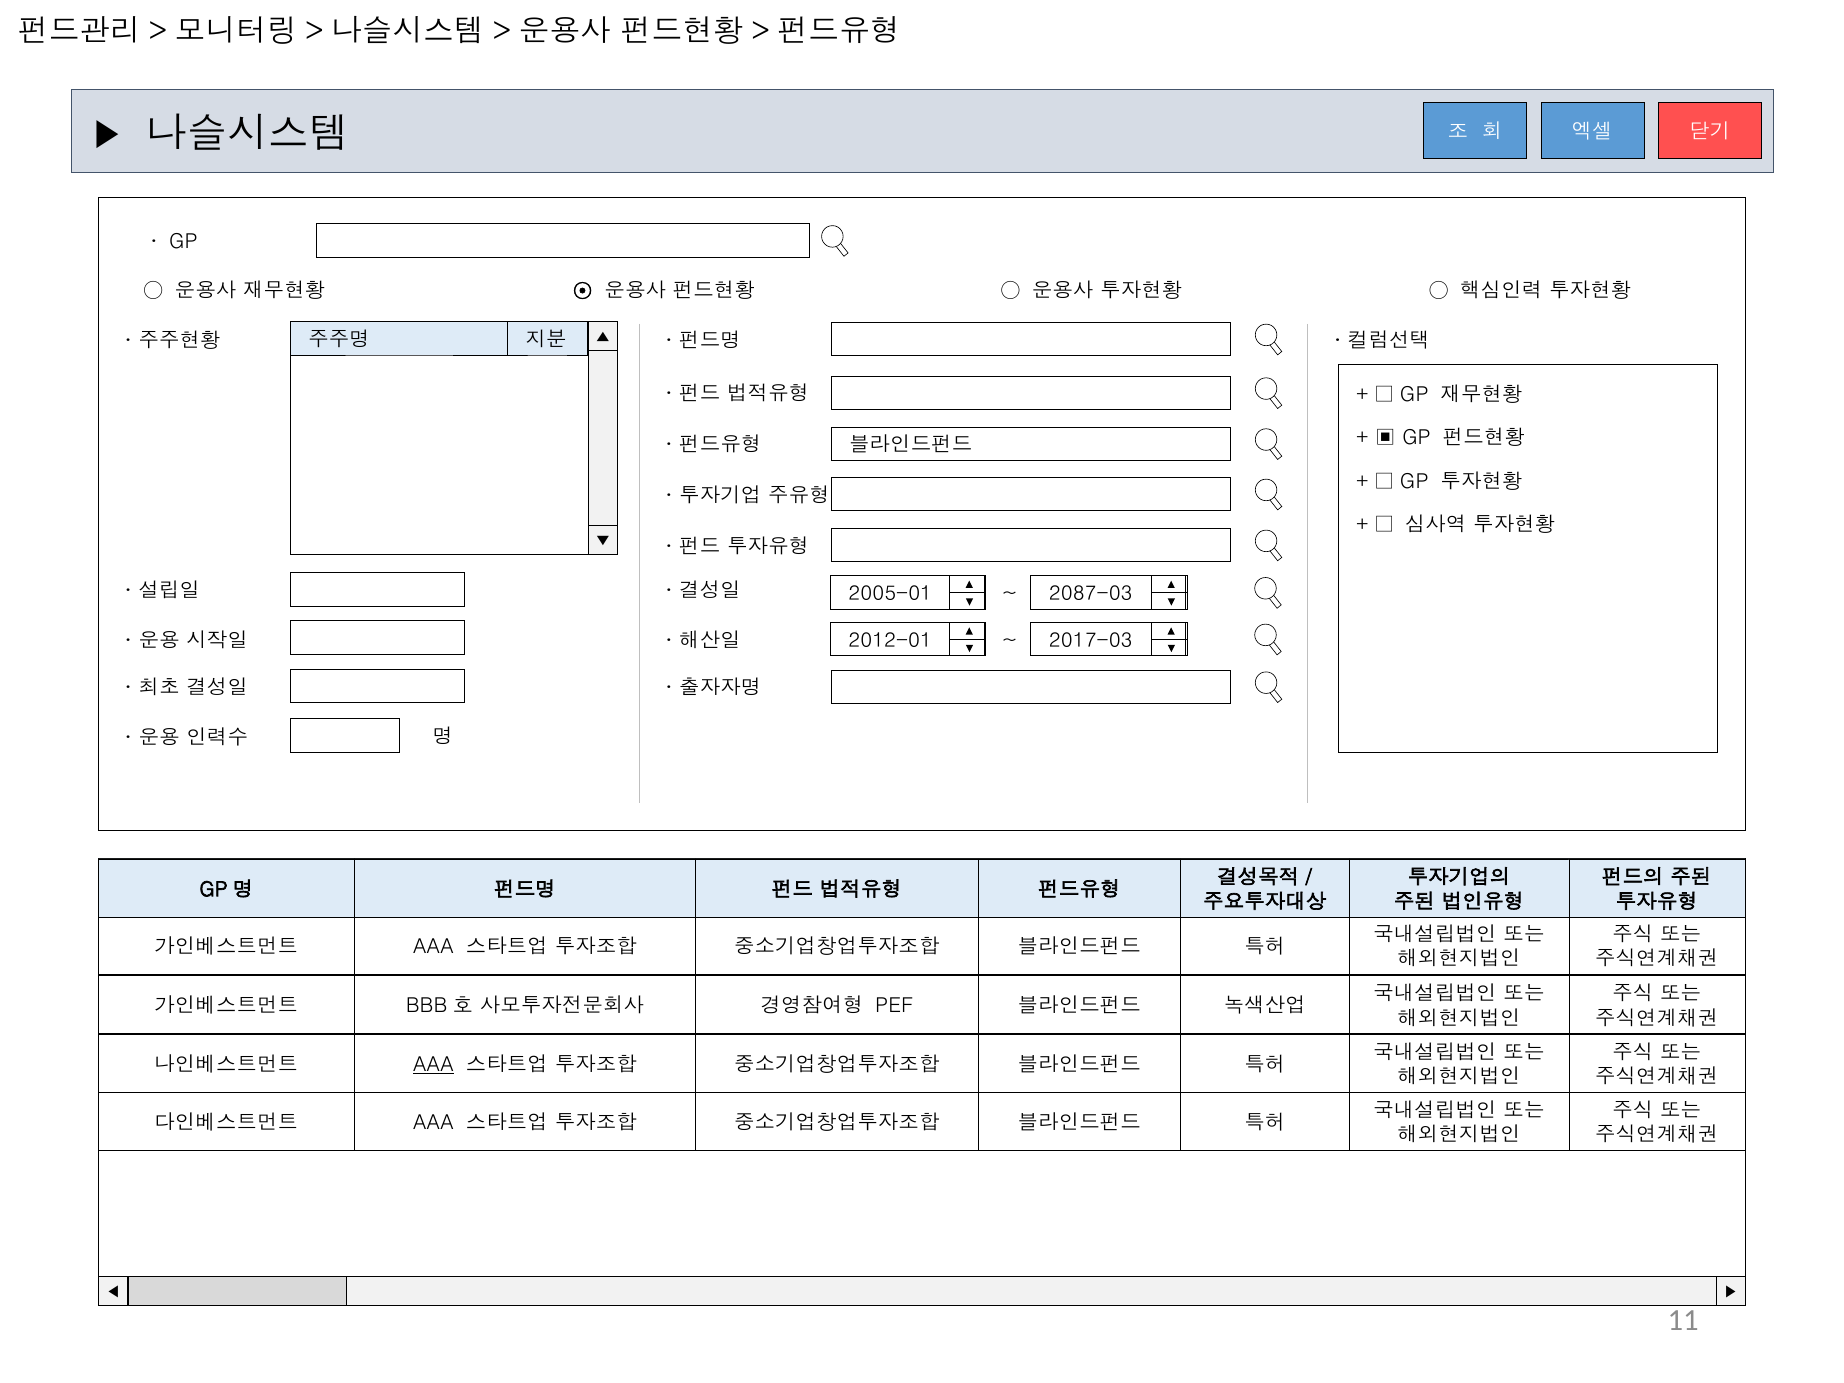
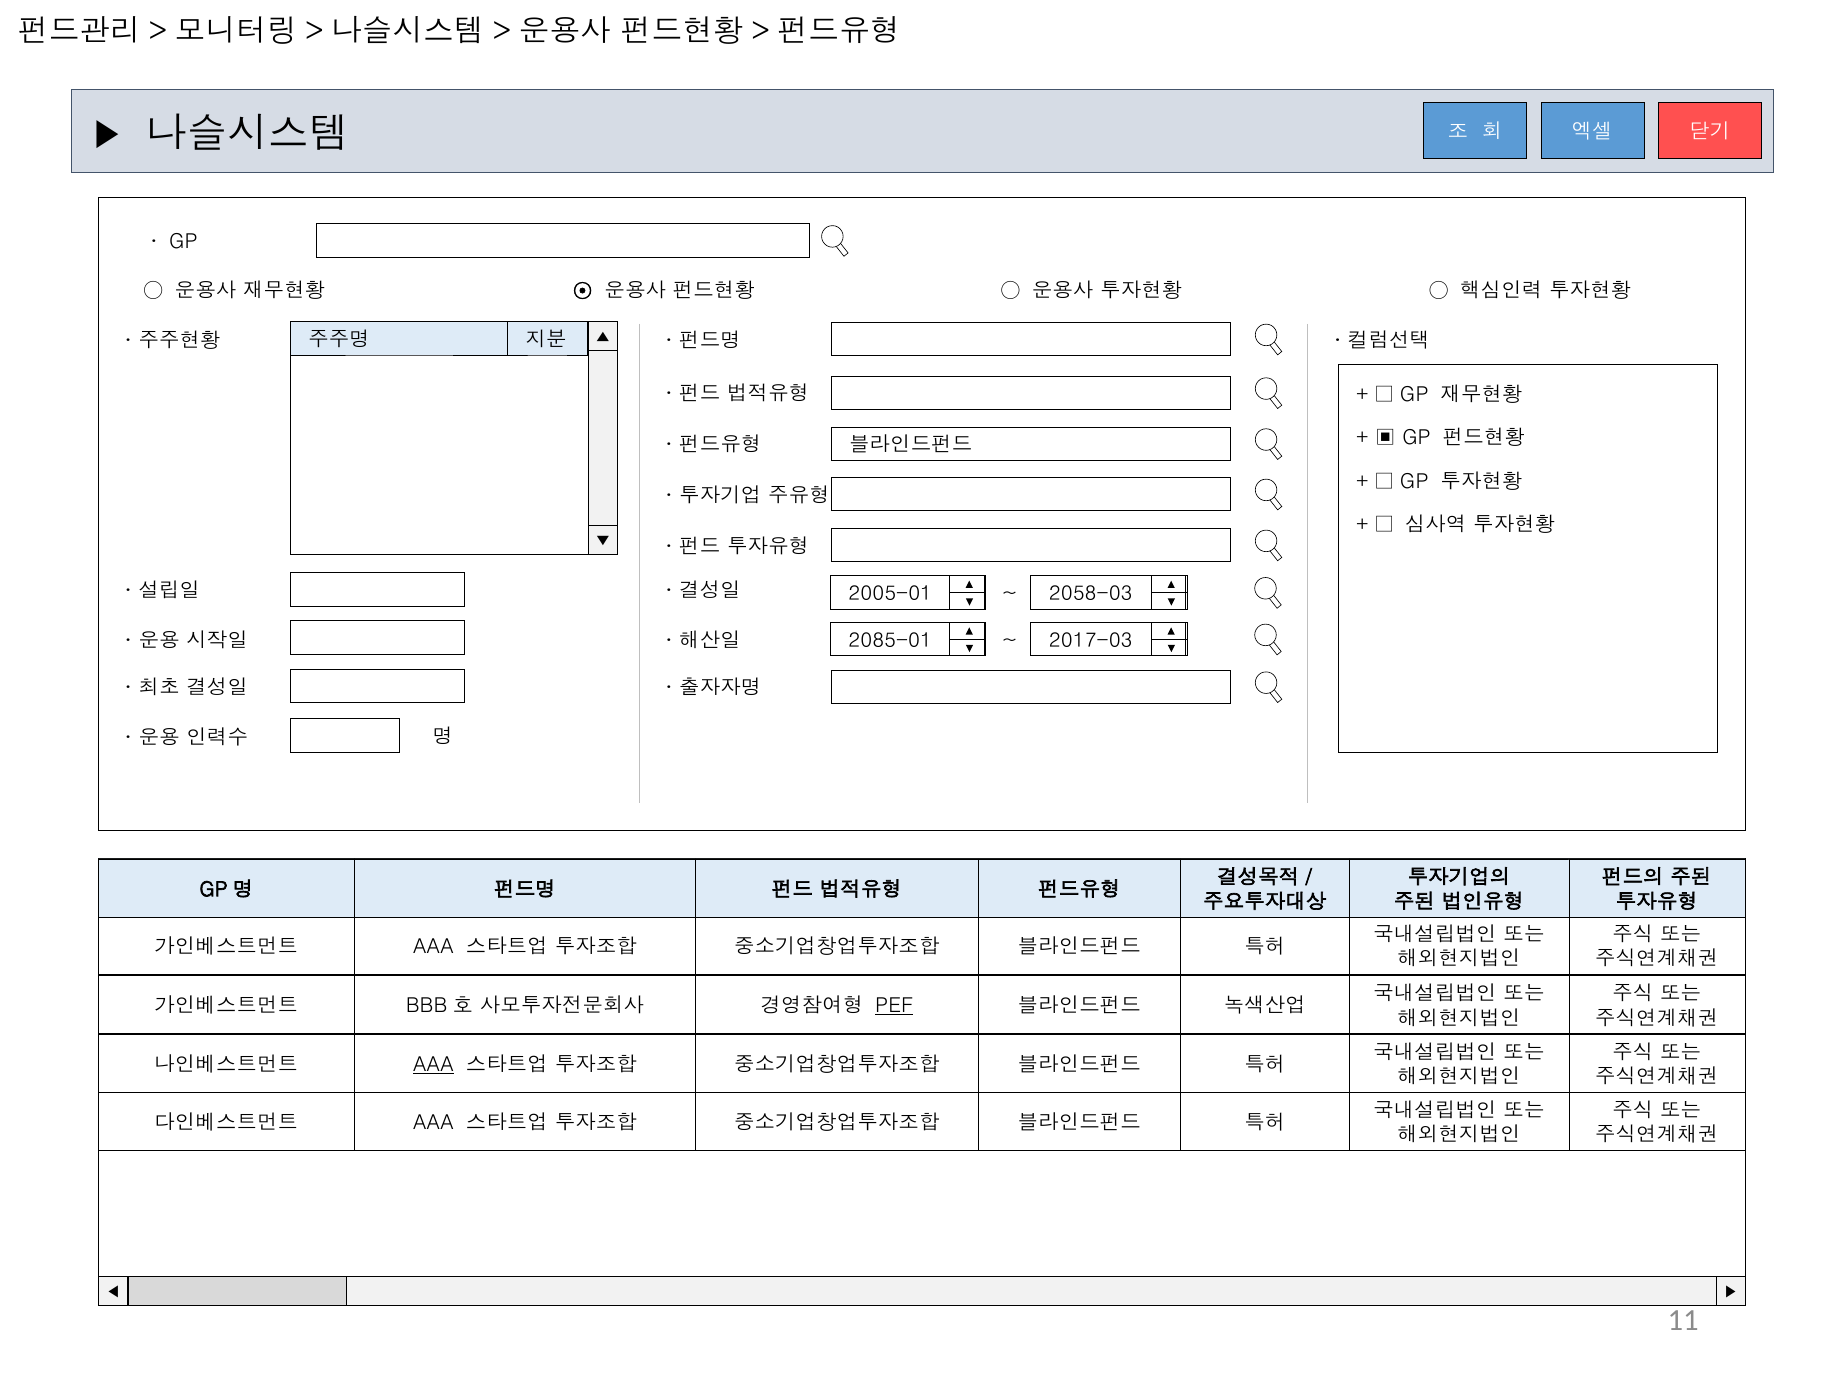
2087-03: 2087-03 -> 2058-03 (1091, 594)
2012-01: 2012-01 -> 2085-01 (890, 640)
PEF underline: none -> present (894, 1006)
